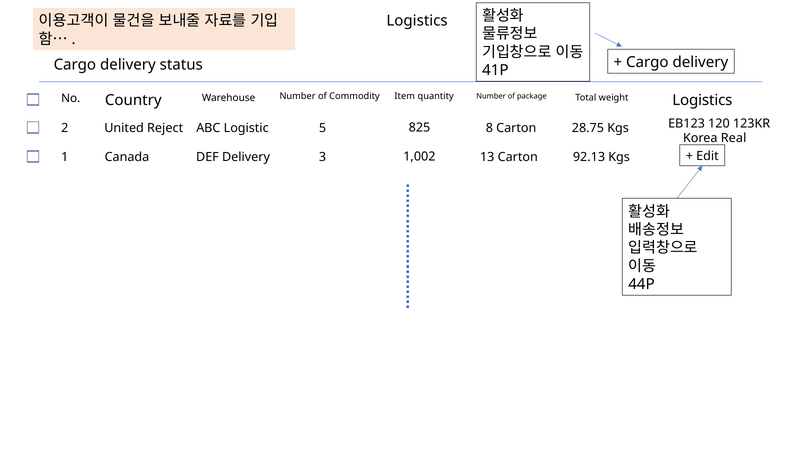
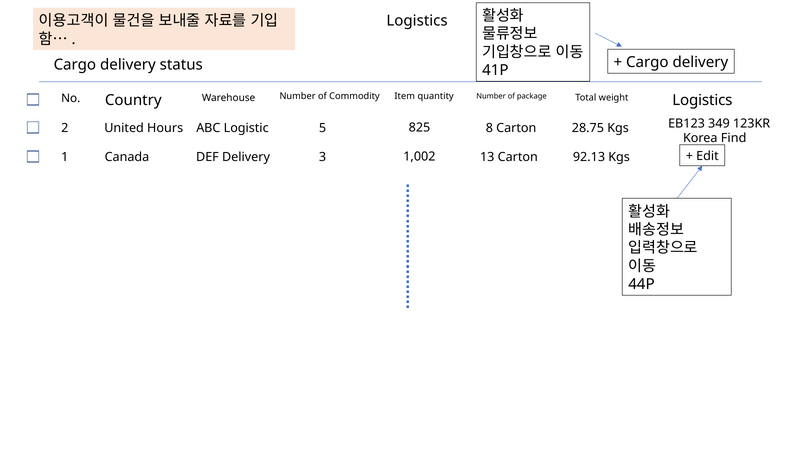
120: 120 -> 349 (719, 123)
Reject: Reject -> Hours (165, 128)
Real: Real -> Find (734, 138)
